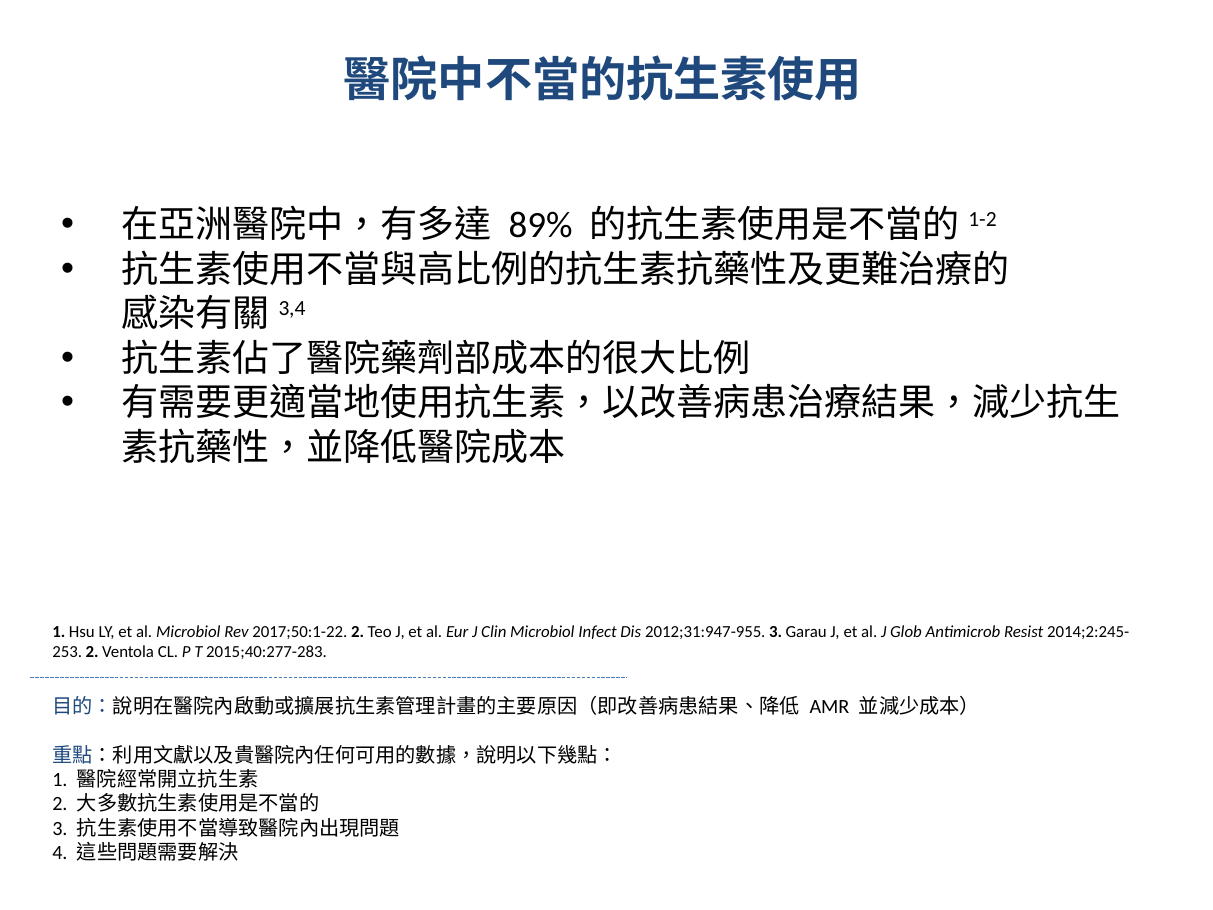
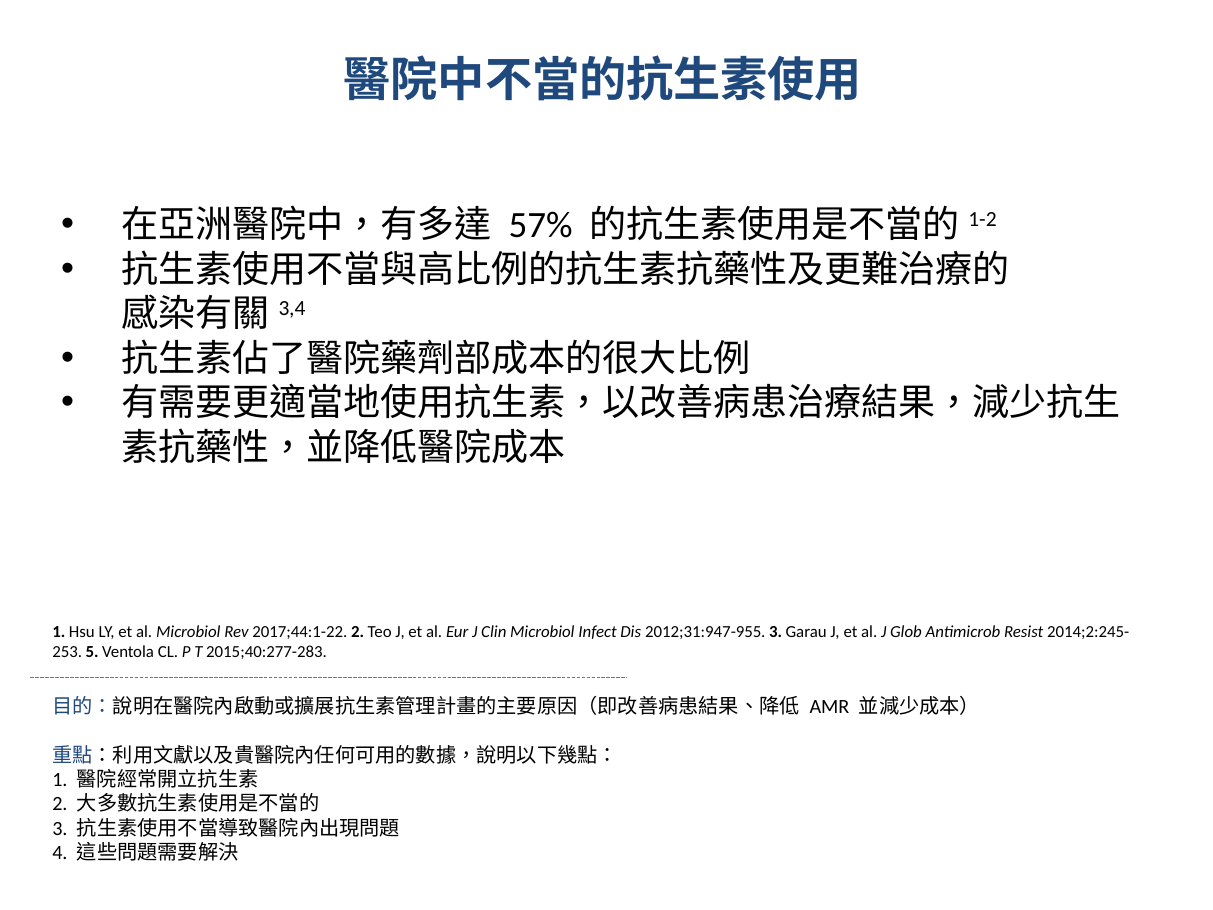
89%: 89% -> 57% (541, 226)
2017;50:1-22: 2017;50:1-22 -> 2017;44:1-22 (300, 631)
2: 2 -> 5 (92, 652)
